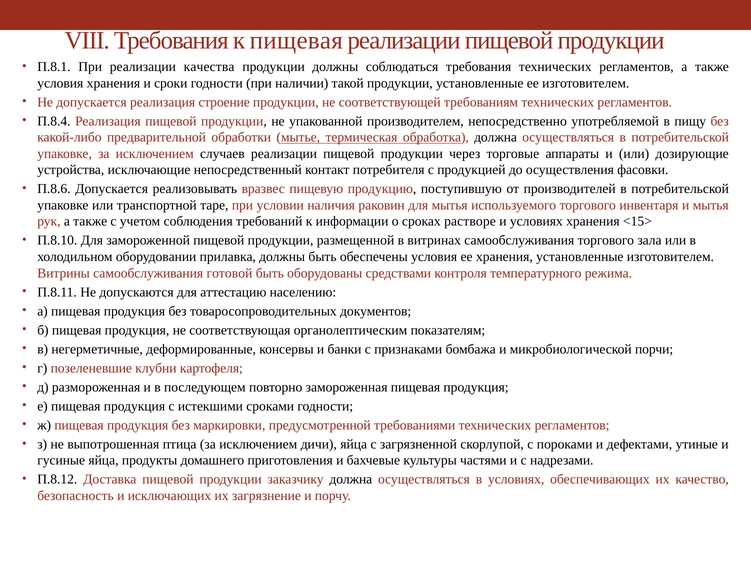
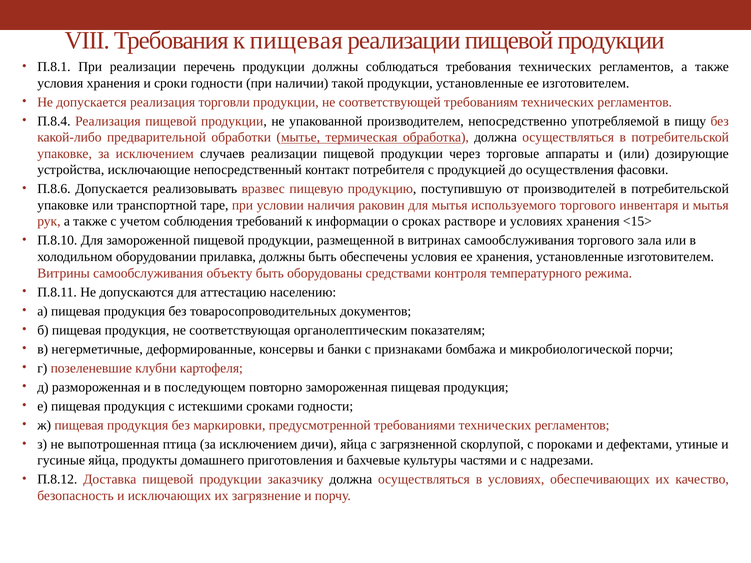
качества: качества -> перечень (209, 67)
строение: строение -> торговли (224, 102)
готовой: готовой -> объекту (229, 273)
